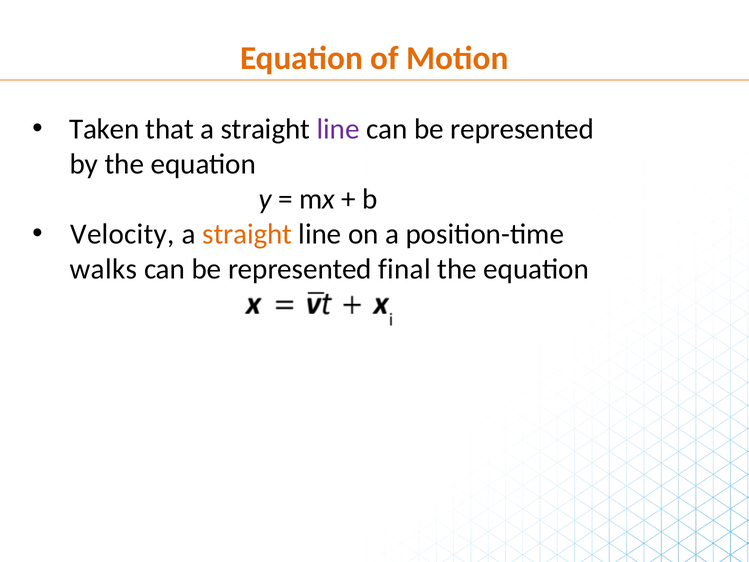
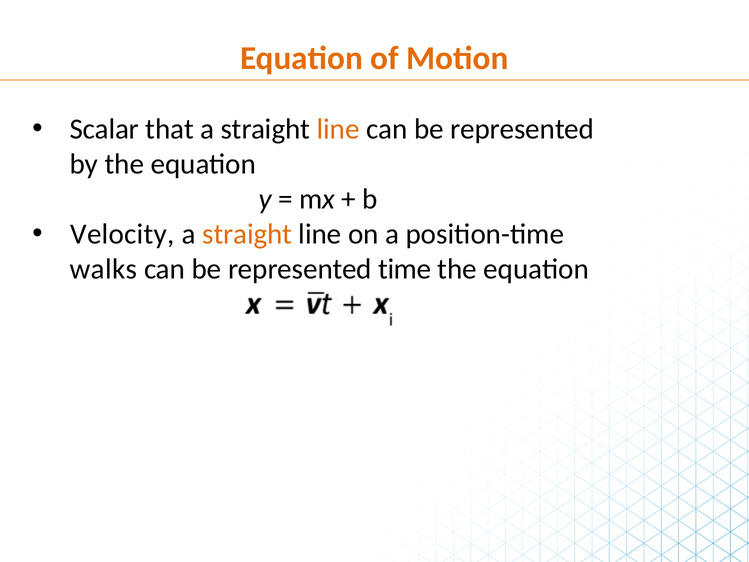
Taken: Taken -> Scalar (104, 129)
line colour: purple -> orange (338, 129)
final: final -> time (405, 269)
